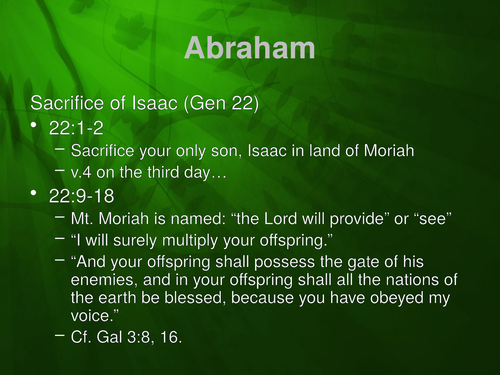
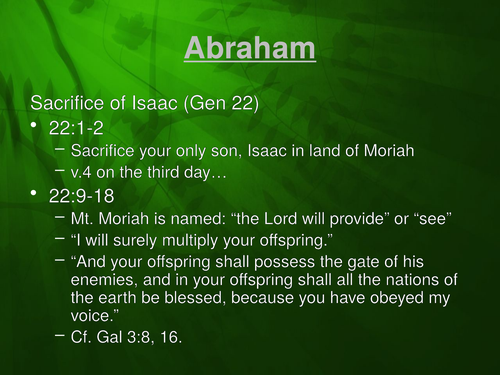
Abraham underline: none -> present (250, 48)
